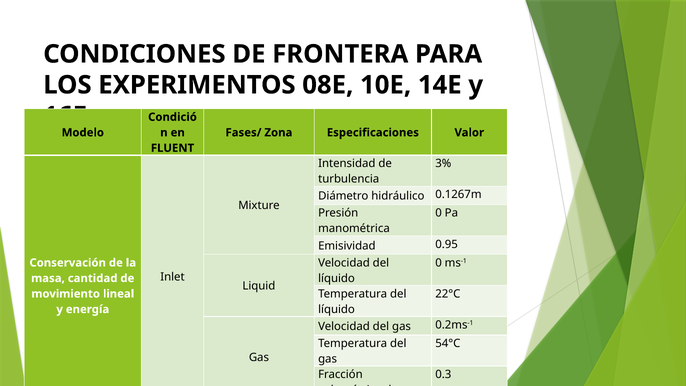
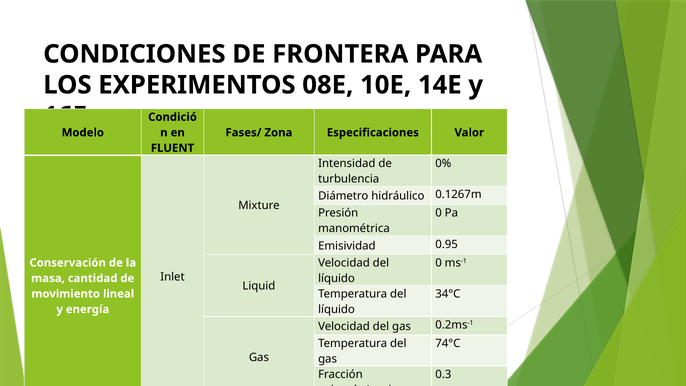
3%: 3% -> 0% (443, 164)
22°C: 22°C -> 34°C (448, 294)
54°C: 54°C -> 74°C (448, 343)
